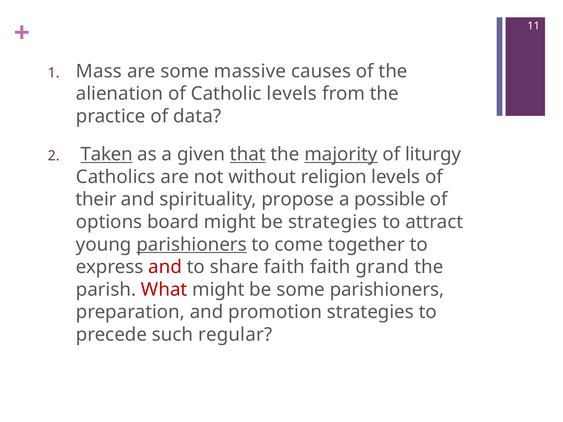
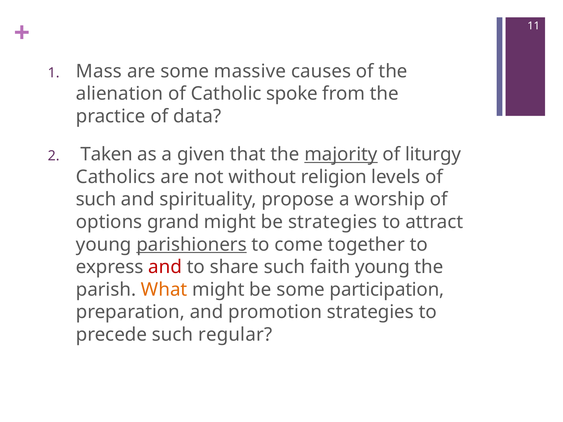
Catholic levels: levels -> spoke (292, 94)
Taken underline: present -> none (107, 155)
that underline: present -> none (248, 155)
their: their -> such (96, 200)
possible: possible -> worship (390, 200)
board: board -> grand (173, 222)
share faith: faith -> such (284, 267)
faith grand: grand -> young (382, 267)
What colour: red -> orange (164, 290)
some parishioners: parishioners -> participation (387, 290)
